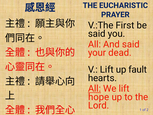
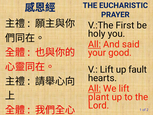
said: said -> holy (97, 34)
All underline: none -> present (94, 44)
dead: dead -> good (120, 53)
hope: hope -> plant (99, 97)
